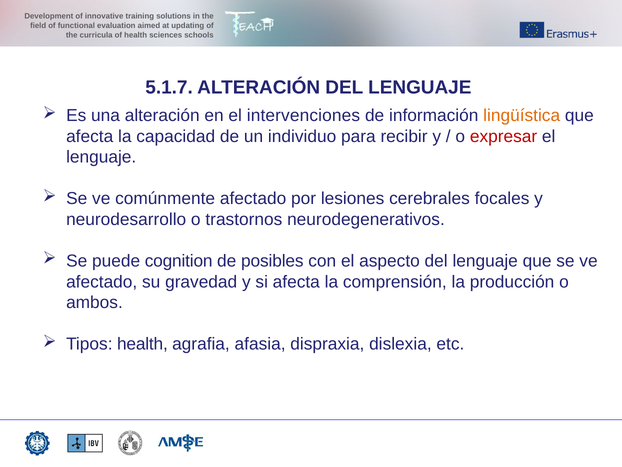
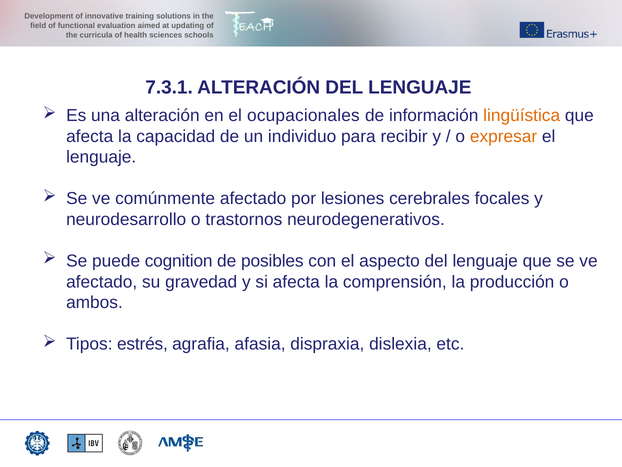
5.1.7: 5.1.7 -> 7.3.1 (169, 87)
intervenciones: intervenciones -> ocupacionales (303, 116)
expresar colour: red -> orange (504, 136)
Tipos health: health -> estrés (142, 344)
